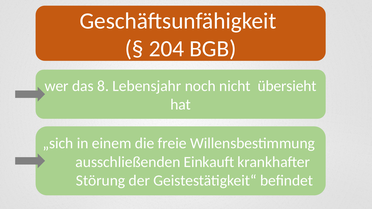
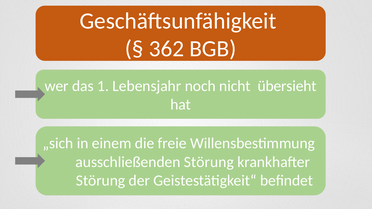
204: 204 -> 362 (166, 49)
8: 8 -> 1 (103, 86)
ausschließenden Einkauft: Einkauft -> Störung (209, 162)
